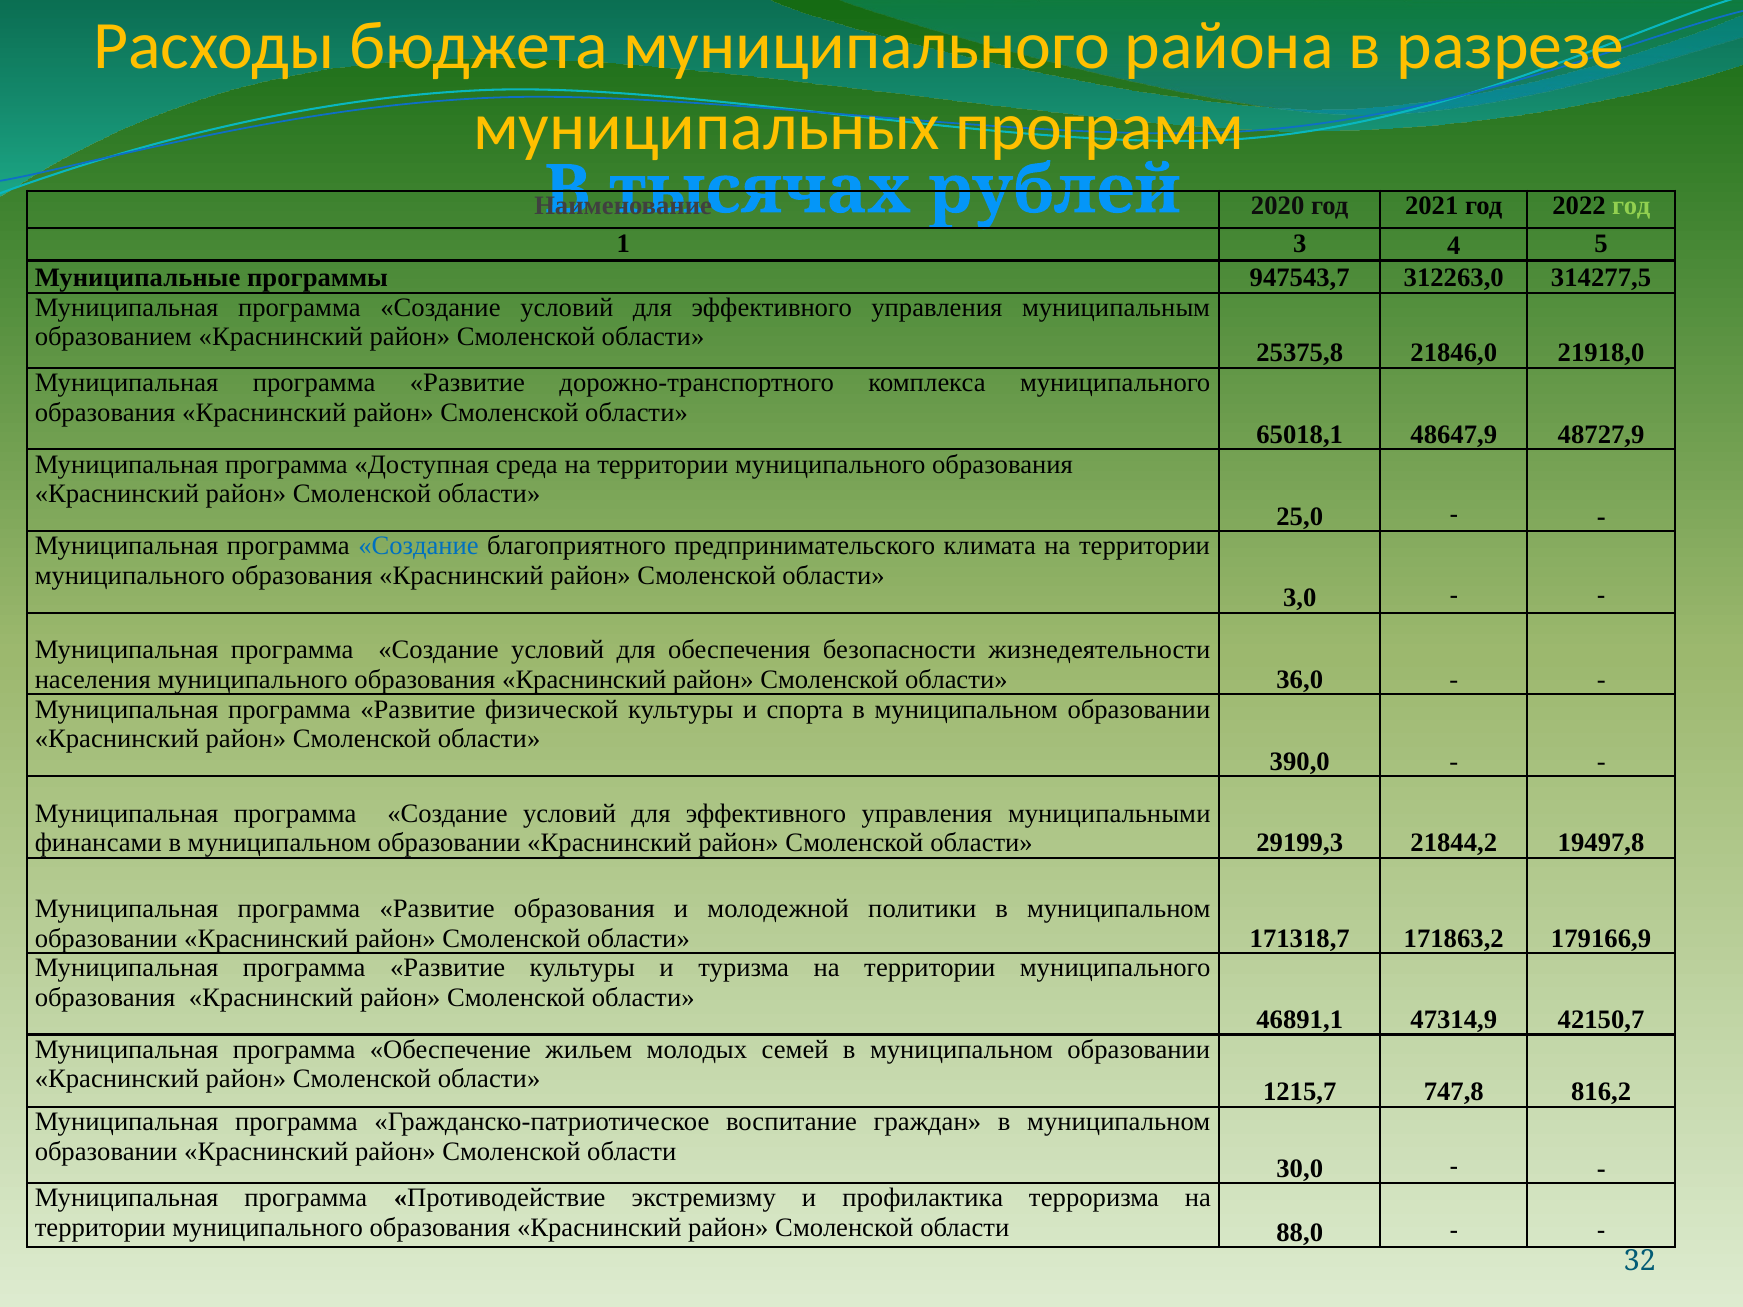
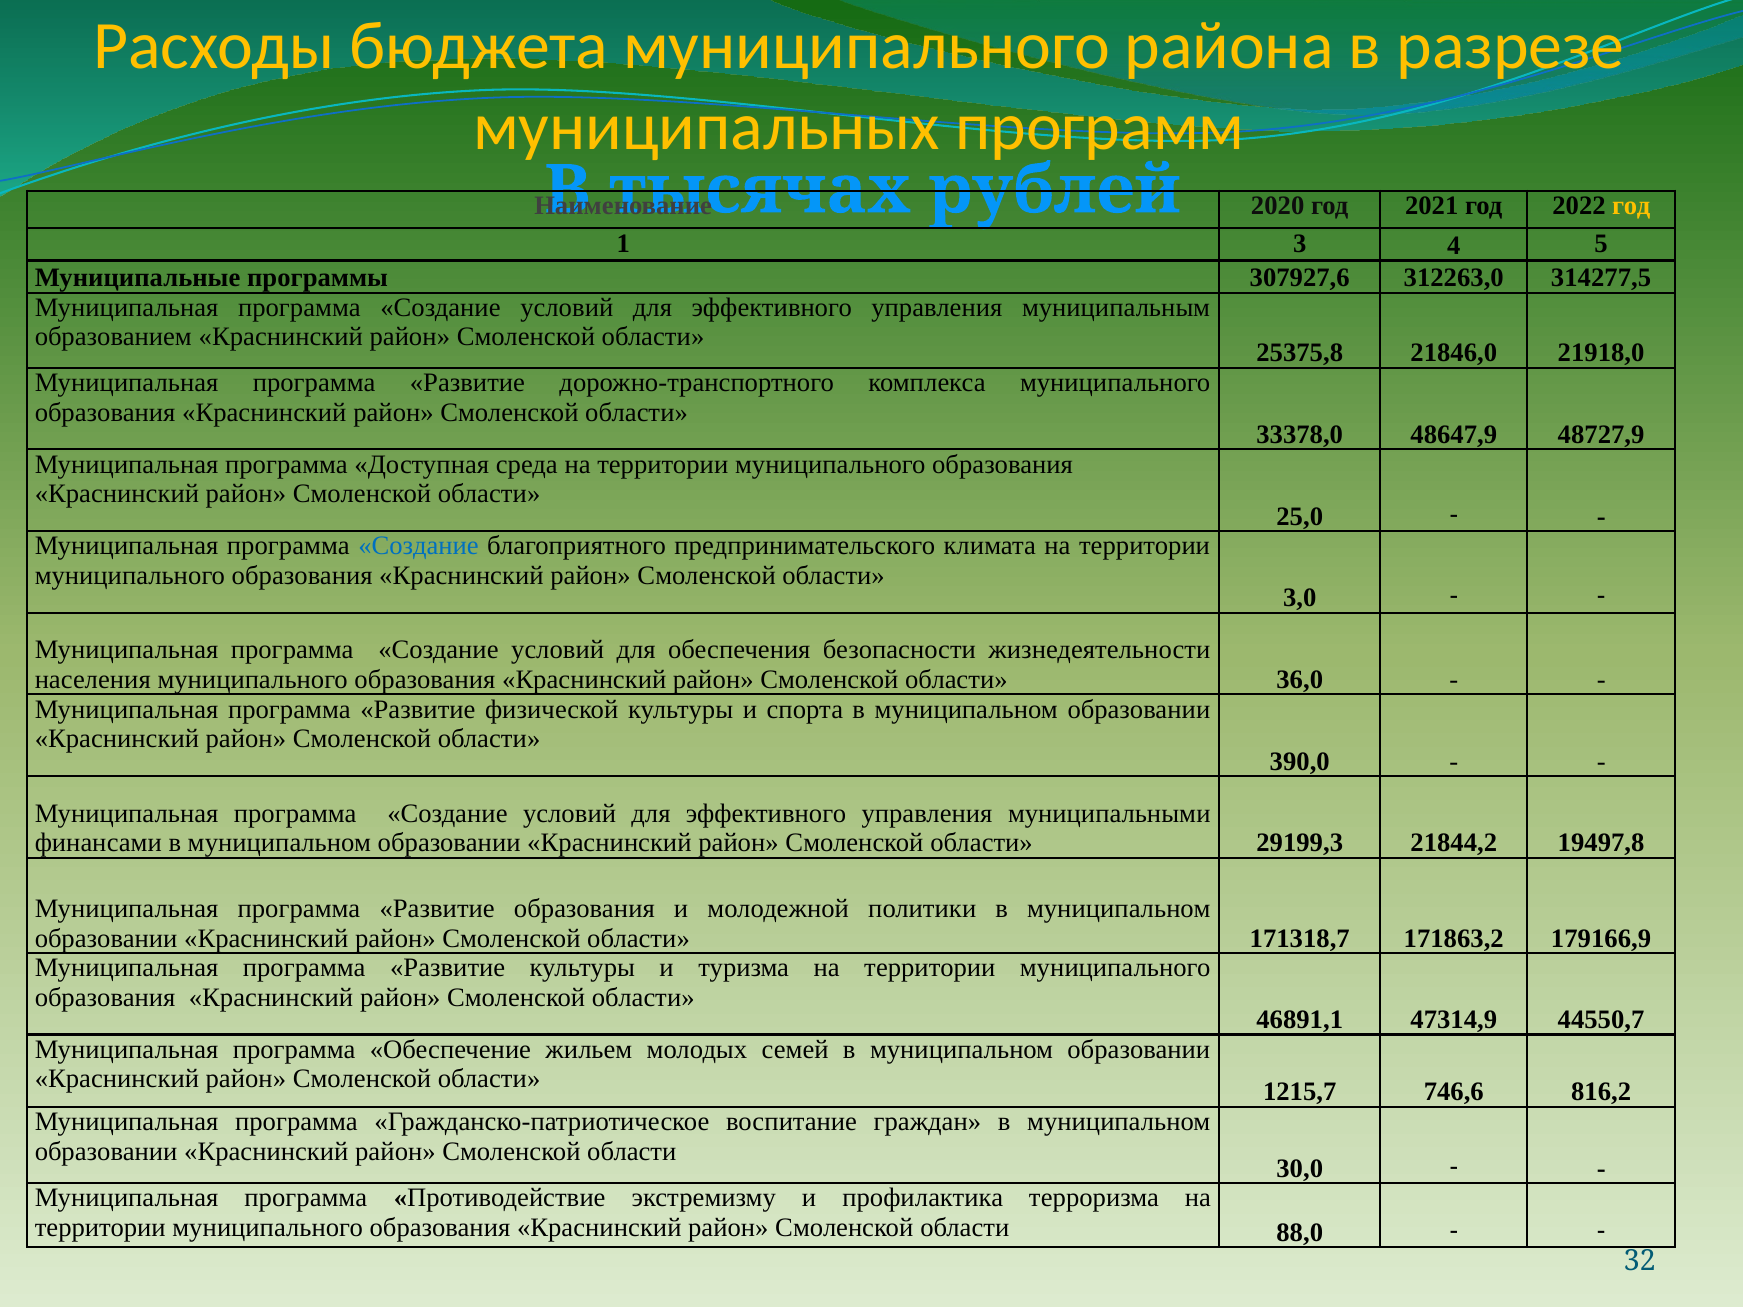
год colour: light green -> yellow (1631, 206)
947543,7: 947543,7 -> 307927,6 (1300, 278)
65018,1: 65018,1 -> 33378,0 (1300, 435)
42150,7: 42150,7 -> 44550,7 (1601, 1020)
747,8: 747,8 -> 746,6 (1454, 1092)
